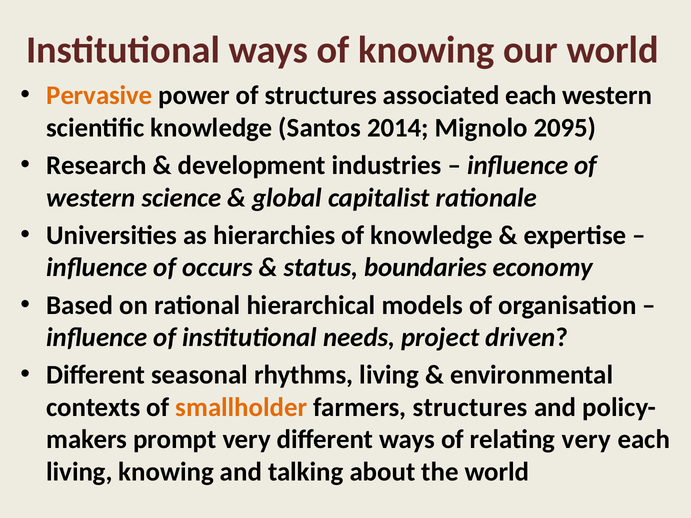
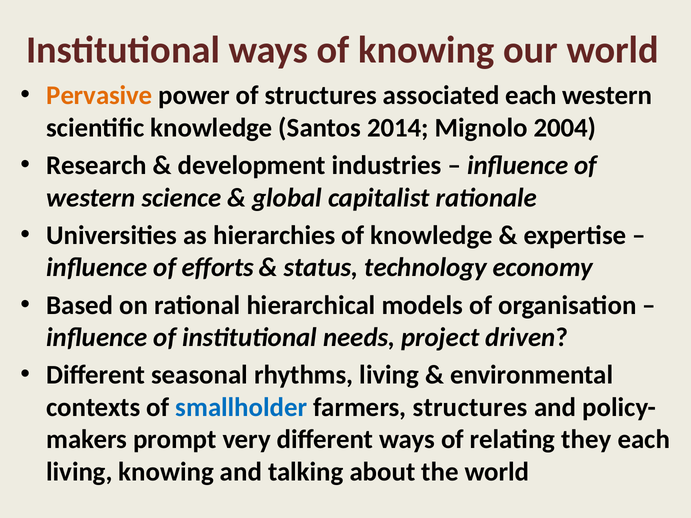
2095: 2095 -> 2004 (565, 128)
occurs: occurs -> efforts (218, 268)
boundaries: boundaries -> technology (426, 268)
smallholder colour: orange -> blue (241, 408)
relating very: very -> they (586, 440)
